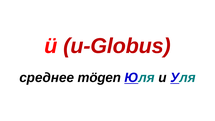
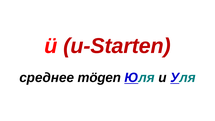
u-Globus: u-Globus -> u-Starten (117, 46)
